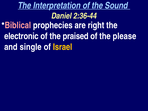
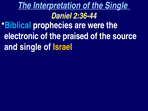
the Sound: Sound -> Single (116, 6)
Biblical colour: pink -> light blue (18, 25)
right: right -> were (96, 25)
please: please -> source (125, 36)
